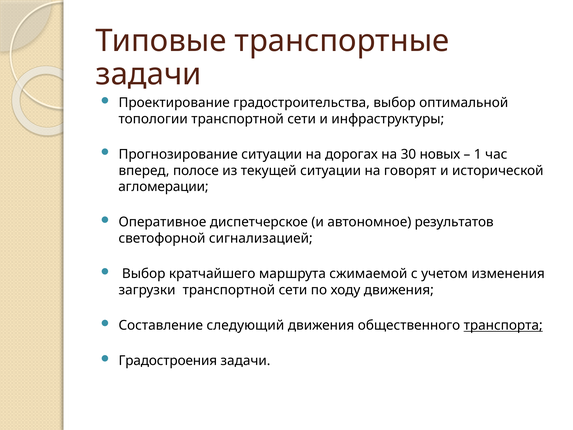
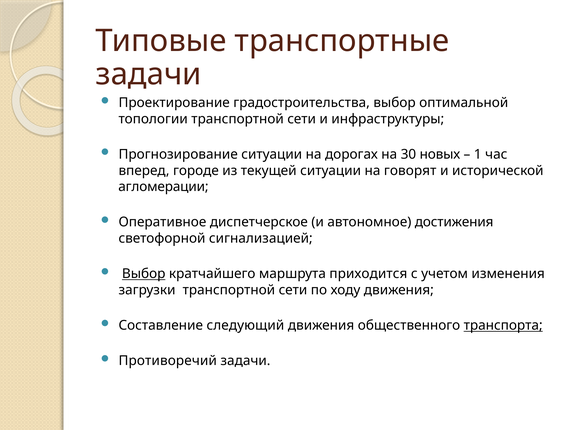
полосе: полосе -> городе (196, 170)
результатов: результатов -> достижения (454, 222)
Выбор underline: none -> present (144, 274)
сжимаемой: сжимаемой -> приходится (368, 274)
Градостроения: Градостроения -> Противоречий (168, 361)
